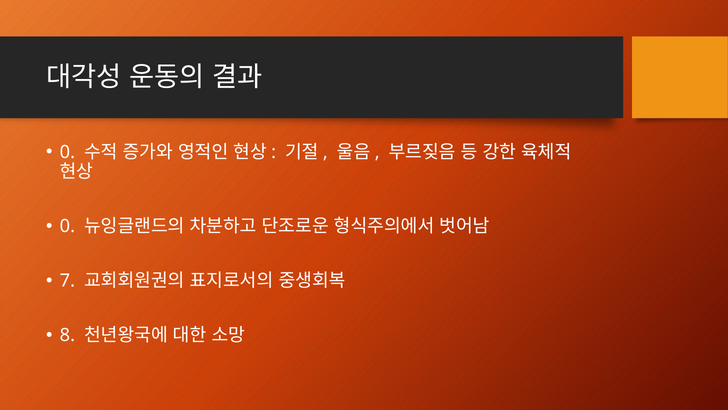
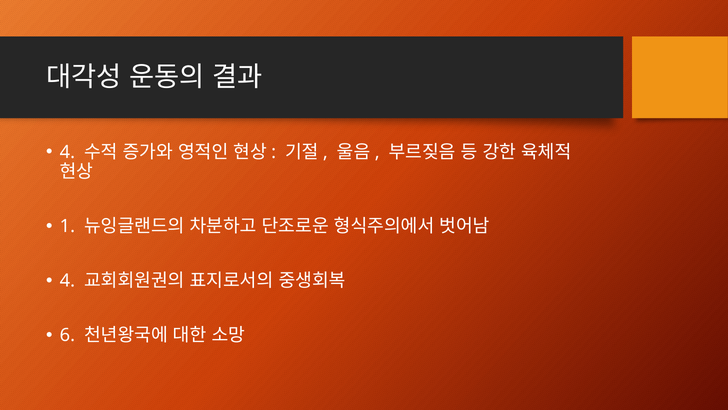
0: 0 -> 4 (67, 152)
0: 0 -> 1 (67, 226)
7: 7 -> 4 (67, 281)
8: 8 -> 6 (67, 335)
